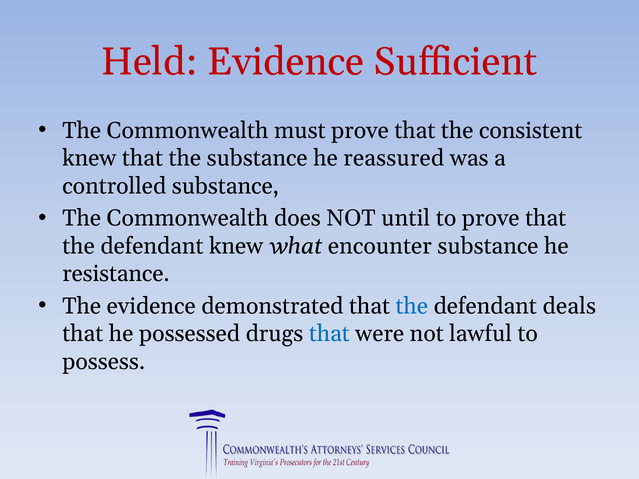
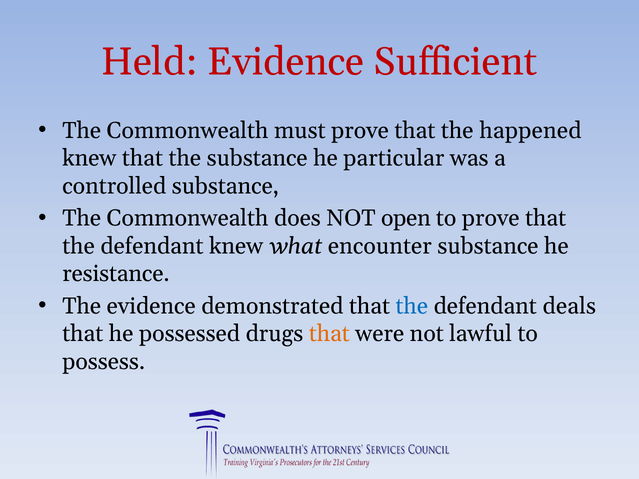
consistent: consistent -> happened (531, 131)
reassured: reassured -> particular (394, 158)
until: until -> open (406, 218)
that colour: blue -> orange (329, 334)
